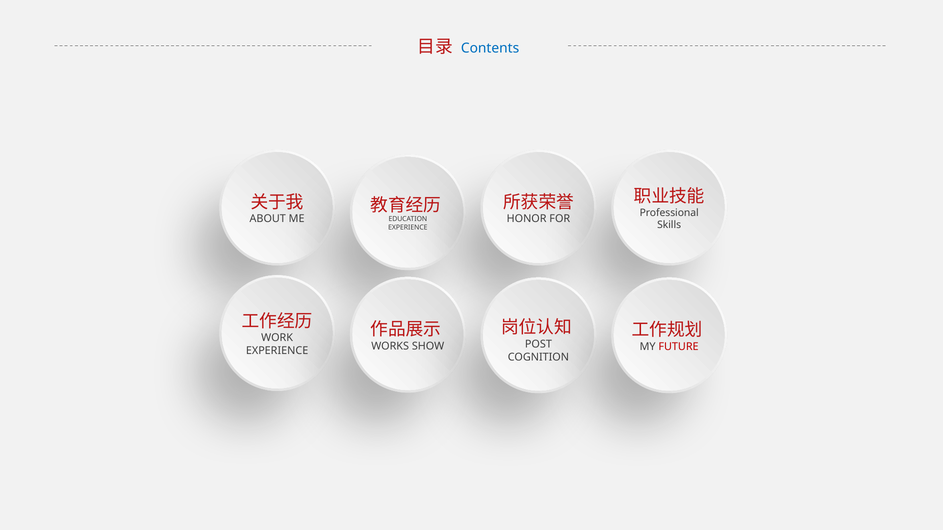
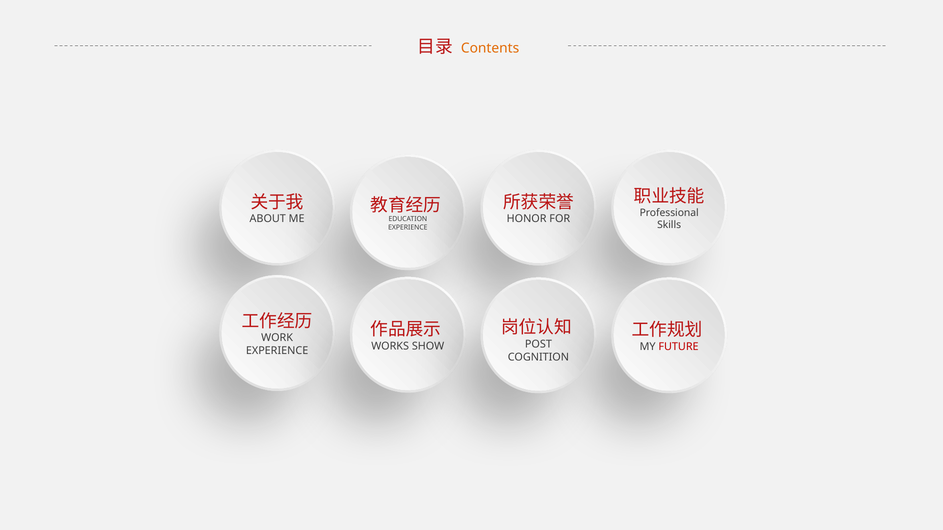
Contents colour: blue -> orange (490, 48)
